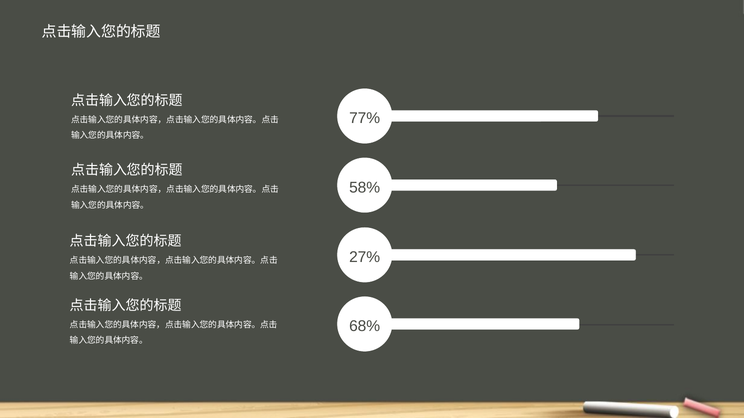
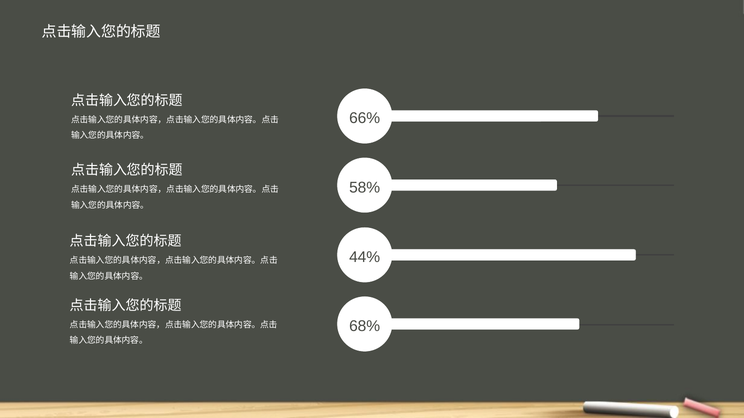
77%: 77% -> 66% (365, 118)
27%: 27% -> 44% (365, 257)
